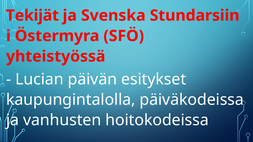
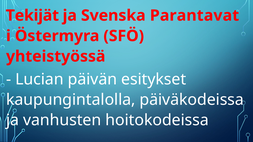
Stundarsiin: Stundarsiin -> Parantavat (194, 16)
